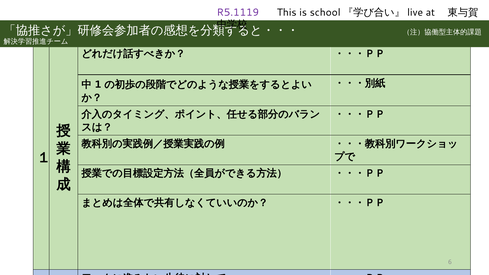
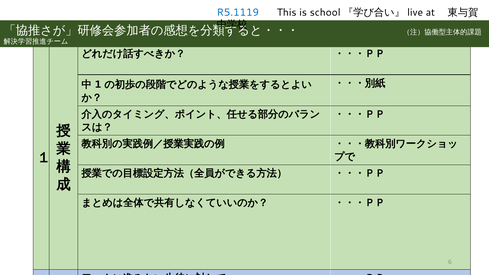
R5.1119 colour: purple -> blue (238, 12)
